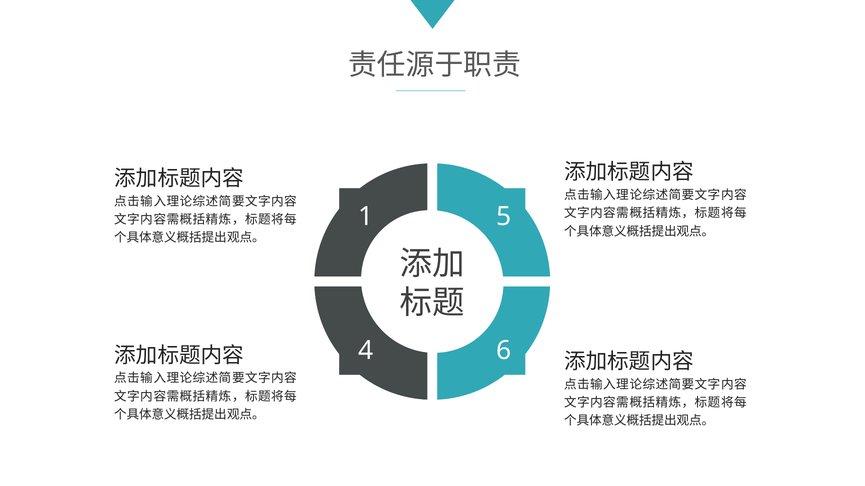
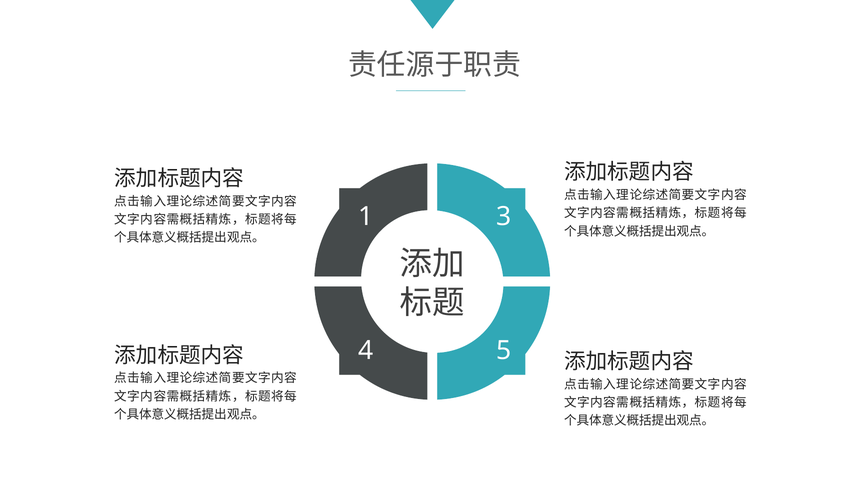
5: 5 -> 3 (504, 217)
6: 6 -> 5 (504, 351)
